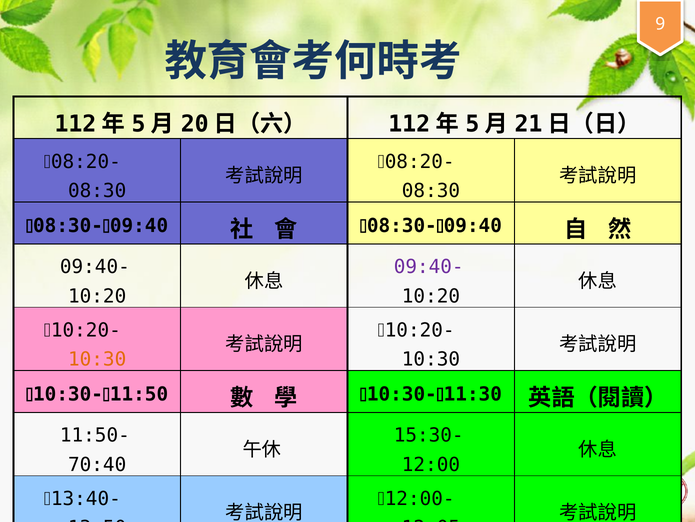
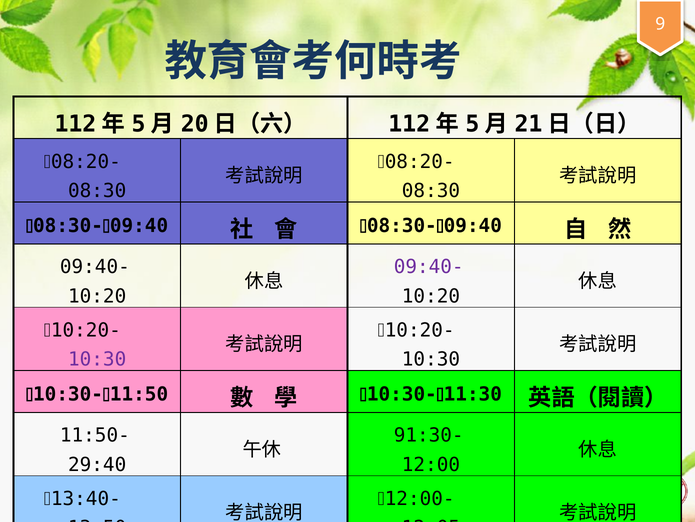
10:30 colour: orange -> purple (97, 359)
15:30-: 15:30- -> 91:30- (429, 435)
70:40: 70:40 -> 29:40 (97, 464)
